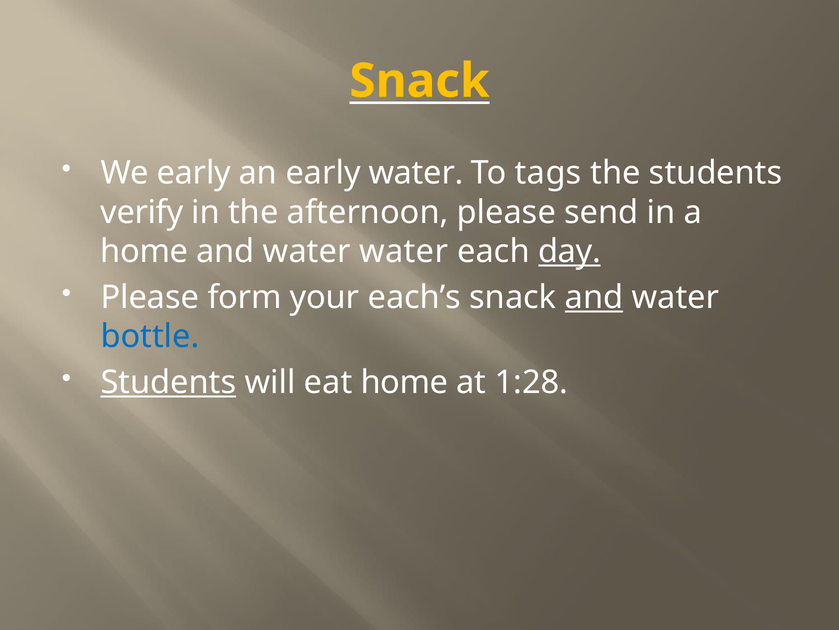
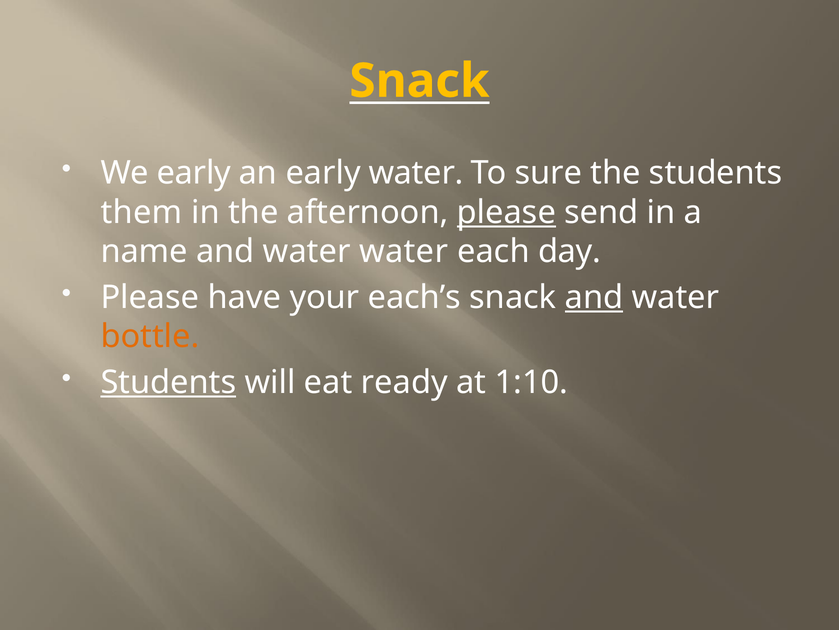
tags: tags -> sure (548, 173)
verify: verify -> them (142, 212)
please underline: none -> present (506, 212)
home: home -> name (144, 251)
day underline: present -> none (570, 251)
form: form -> have (244, 297)
bottle colour: blue -> orange (150, 336)
eat home: home -> ready (404, 382)
1:28: 1:28 -> 1:10 (531, 382)
